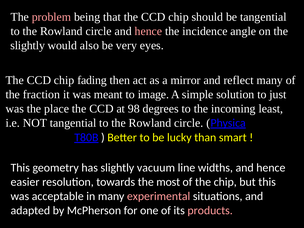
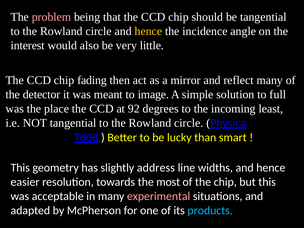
hence colour: pink -> yellow (148, 31)
slightly: slightly -> interest (28, 45)
eyes: eyes -> little (152, 45)
fraction: fraction -> detector (42, 95)
just: just -> full (278, 95)
98: 98 -> 92 (134, 109)
vacuum: vacuum -> address (156, 168)
products colour: pink -> light blue (210, 210)
